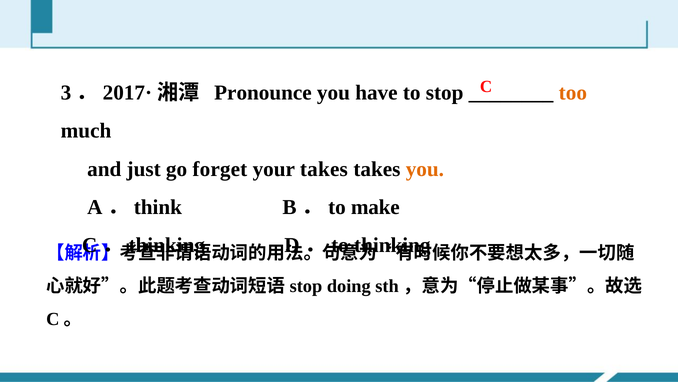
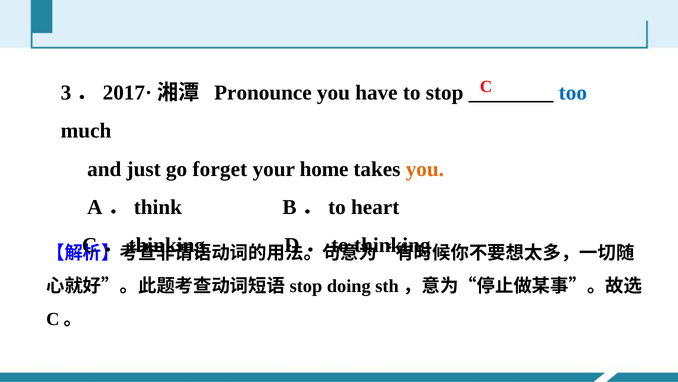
too colour: orange -> blue (573, 92)
your takes: takes -> home (324, 169)
make: make -> heart (375, 207)
